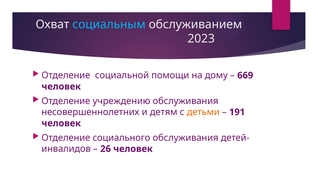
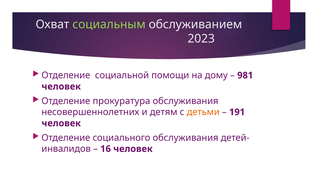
социальным colour: light blue -> light green (109, 24)
669: 669 -> 981 (245, 75)
учреждению: учреждению -> прокуратура (121, 101)
26: 26 -> 16 (106, 149)
